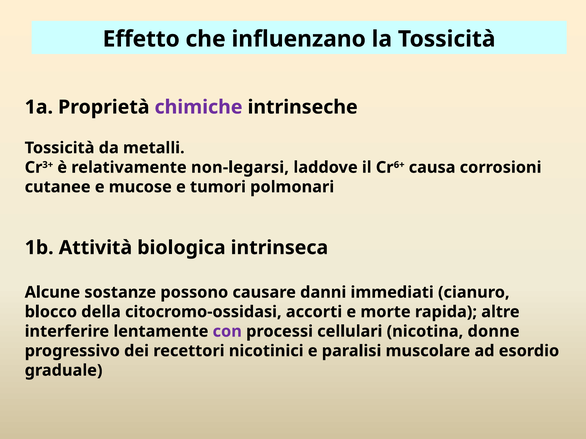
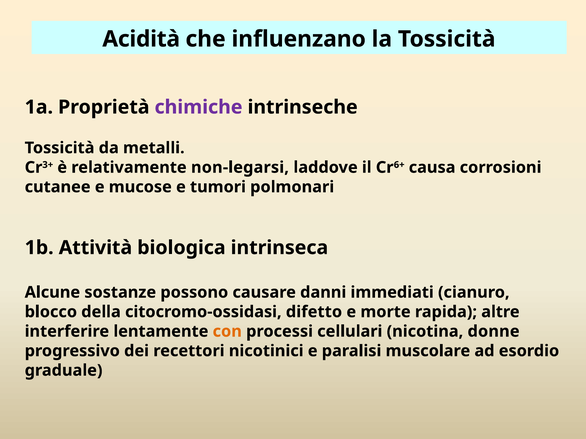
Effetto: Effetto -> Acidità (141, 39)
accorti: accorti -> difetto (314, 312)
con colour: purple -> orange (227, 332)
